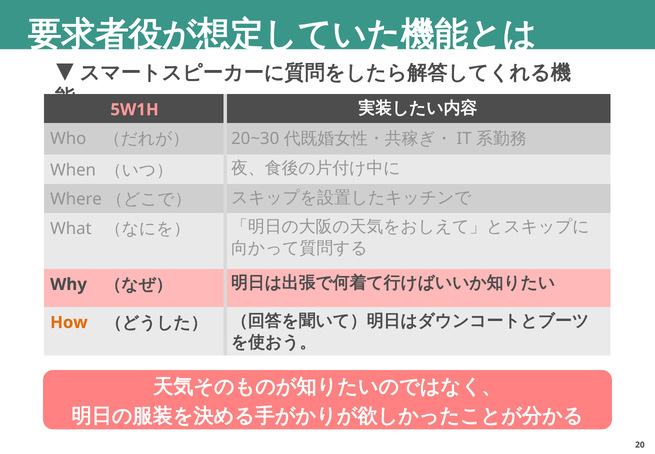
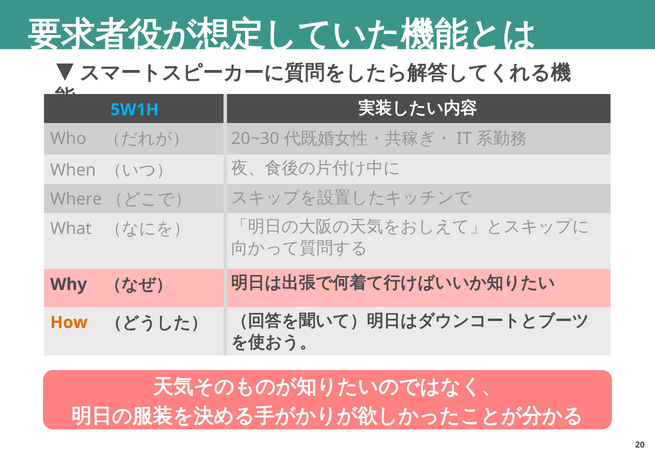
5W1H colour: pink -> light blue (135, 110)
